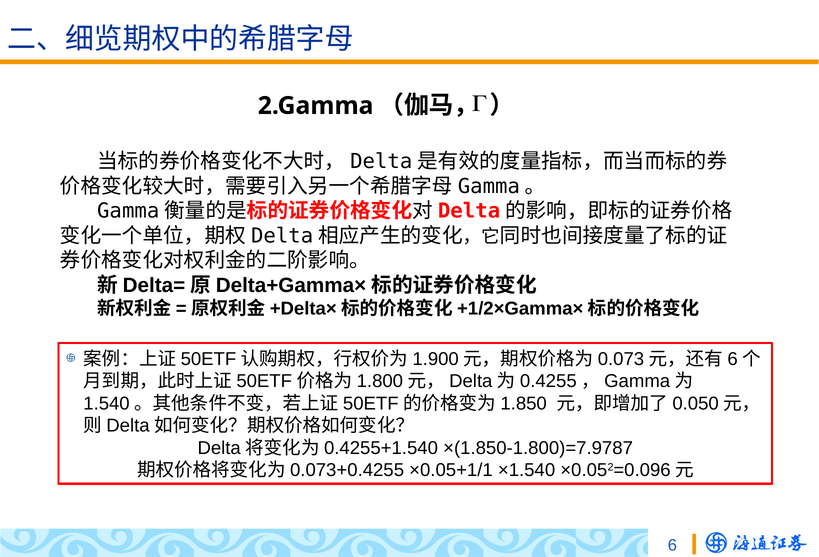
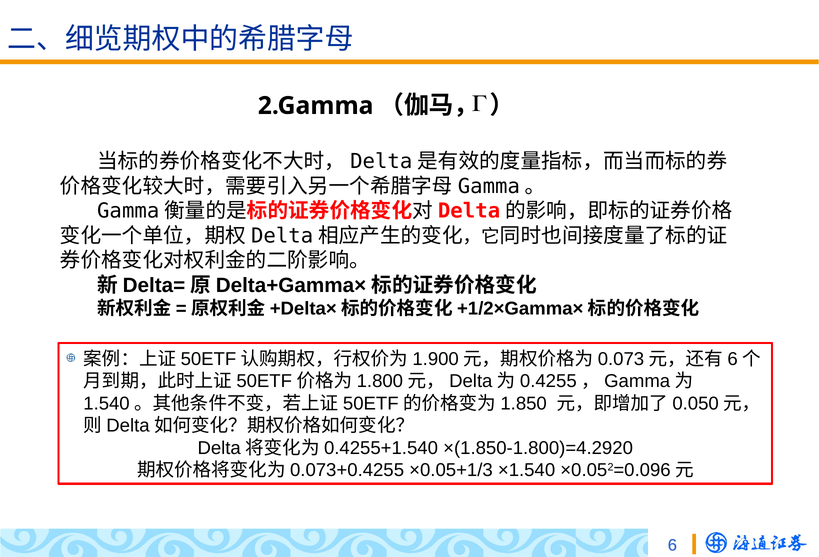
×(1.850-1.800)=7.9787: ×(1.850-1.800)=7.9787 -> ×(1.850-1.800)=4.2920 (538, 448)
×0.05+1/1: ×0.05+1/1 -> ×0.05+1/3 (451, 470)
